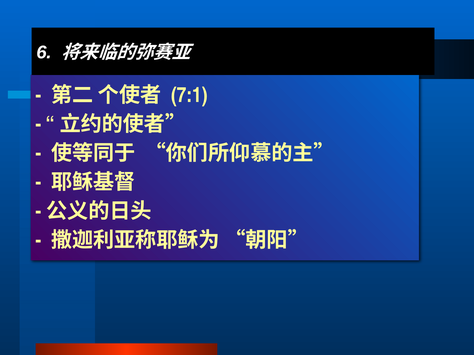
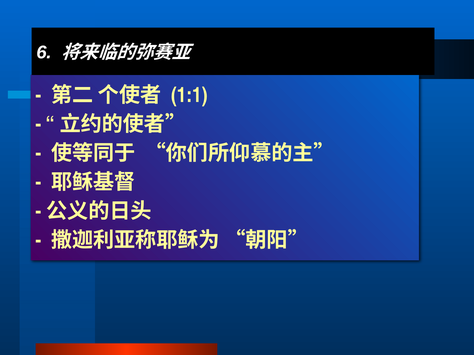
7:1: 7:1 -> 1:1 (189, 95)
